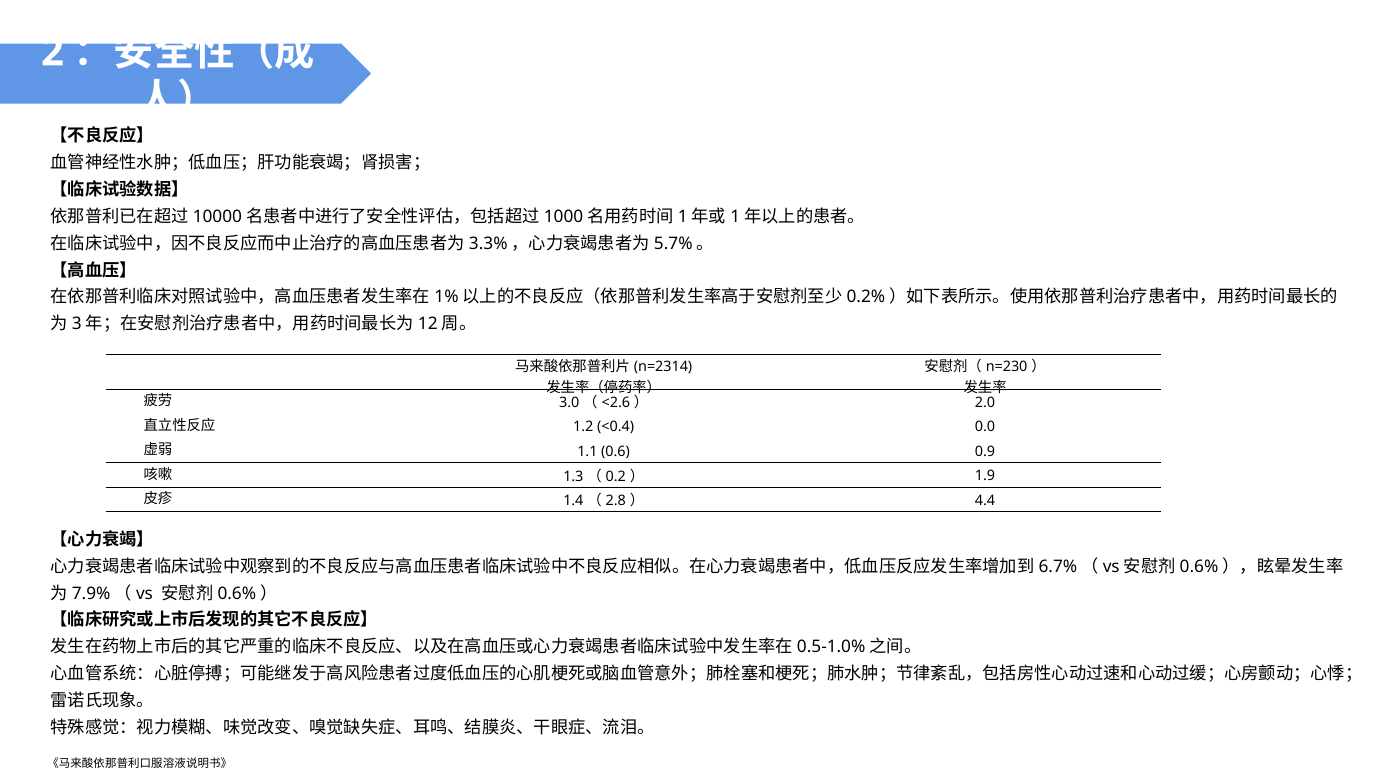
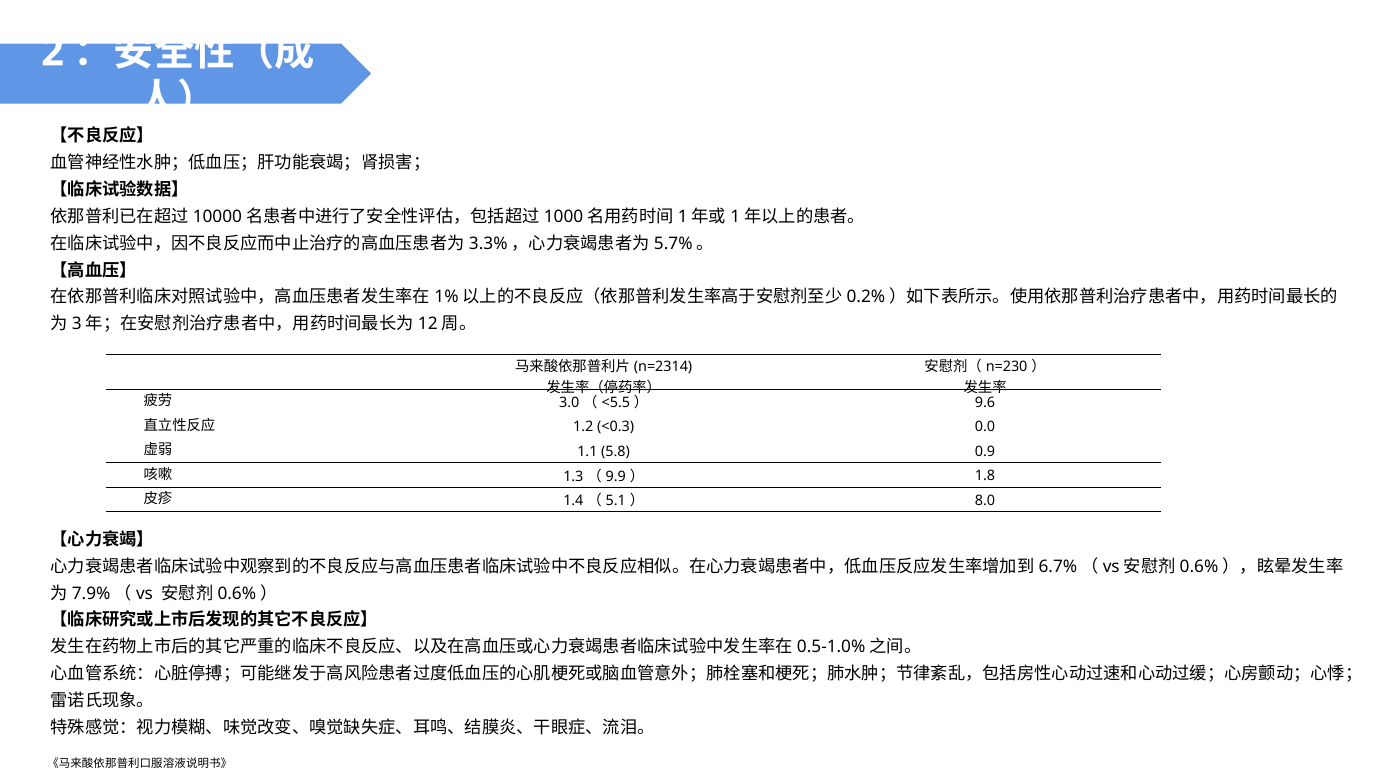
<2.6: <2.6 -> <5.5 (616, 403)
2.0: 2.0 -> 9.6 (985, 402)
<0.4: <0.4 -> <0.3 (616, 427)
0.6: 0.6 -> 5.8 (616, 451)
0.2: 0.2 -> 9.9 (616, 476)
1.9: 1.9 -> 1.8 (985, 476)
2.8: 2.8 -> 5.1 (616, 501)
4.4: 4.4 -> 8.0 (985, 500)
